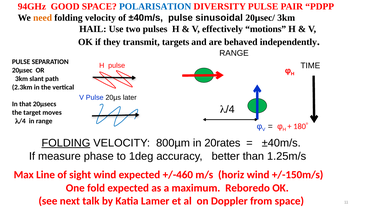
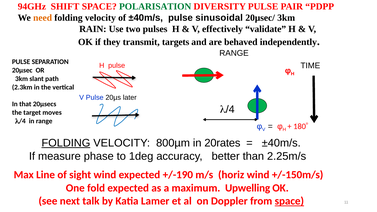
GOOD: GOOD -> SHIFT (65, 6)
POLARISATION colour: blue -> green (155, 6)
HAIL: HAIL -> RAIN (93, 29)
motions: motions -> validate (266, 29)
1.25m/s: 1.25m/s -> 2.25m/s (287, 156)
+/-460: +/-460 -> +/-190 (178, 175)
Reboredo: Reboredo -> Upwelling (248, 188)
space underline: none -> present (289, 201)
